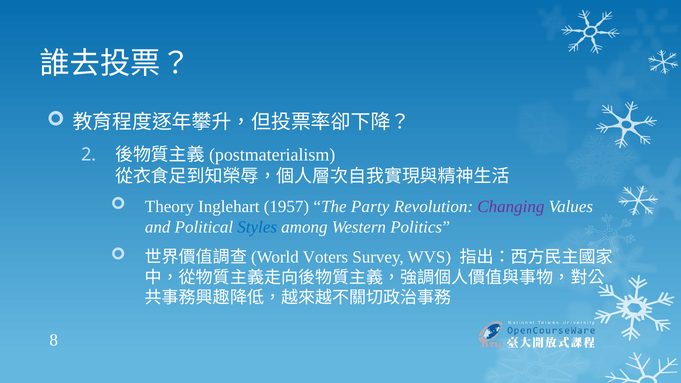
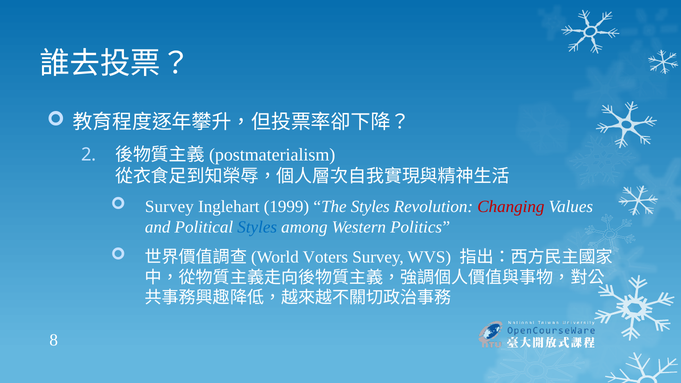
Theory: Theory -> Survey (169, 207)
1957: 1957 -> 1999 (286, 207)
The Party: Party -> Styles (370, 207)
Changing colour: purple -> red (511, 207)
